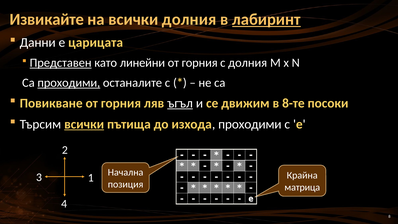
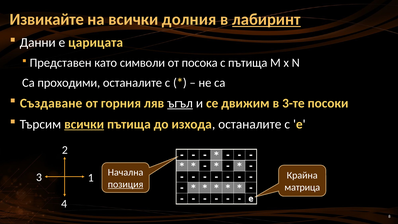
Представен underline: present -> none (61, 63)
линейни: линейни -> символи (142, 63)
горния: горния -> посока (200, 63)
с долния: долния -> пътища (248, 63)
проходими underline: present -> none (69, 83)
Повикване: Повикване -> Създаване (51, 103)
8-те: 8-те -> 3-те (293, 103)
изхода проходими: проходими -> останалите (250, 124)
позиция underline: none -> present (126, 184)
